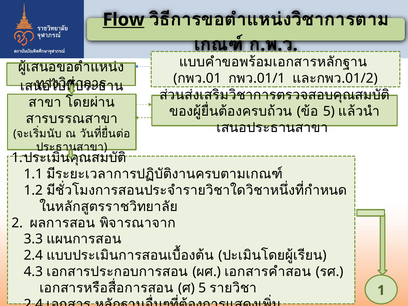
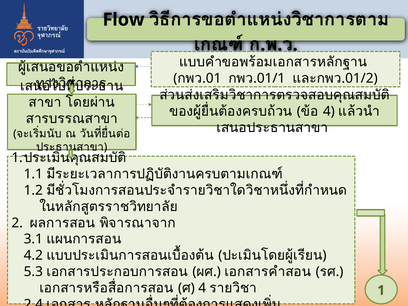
Flow underline: present -> none (124, 20)
5: 5 -> 4 (329, 111)
3.3: 3.3 -> 3.1 (33, 239)
2.4: 2.4 -> 4.2 (33, 255)
4.3: 4.3 -> 5.3 (33, 272)
5: 5 -> 4 (202, 288)
